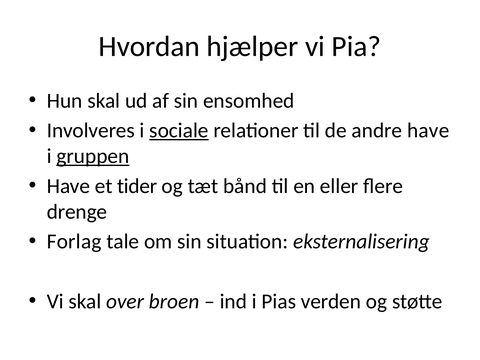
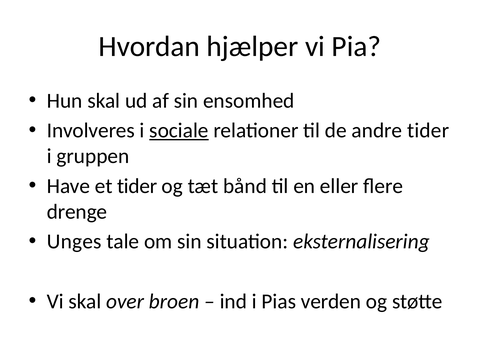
andre have: have -> tider (428, 131)
gruppen underline: present -> none (93, 156)
Forlag: Forlag -> Unges (74, 242)
